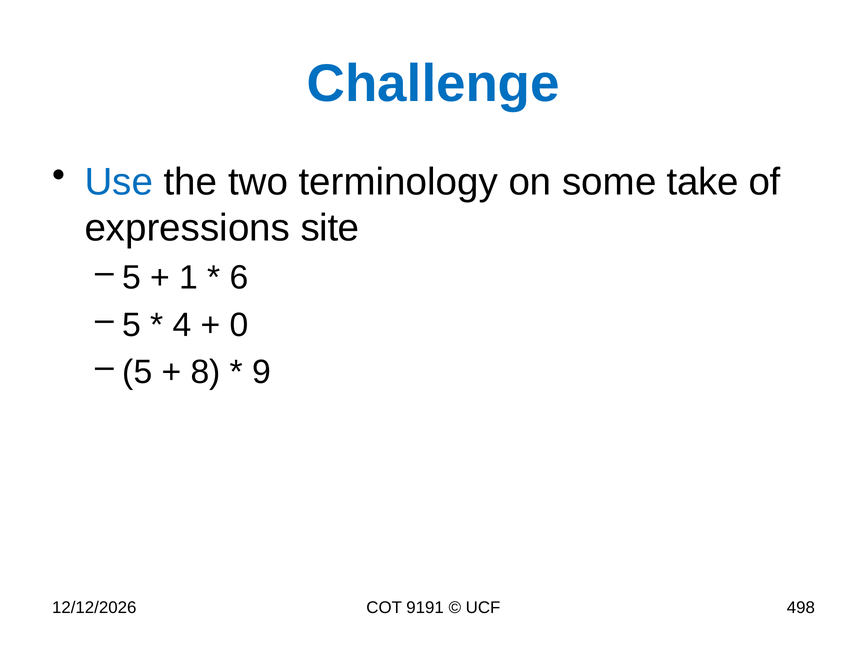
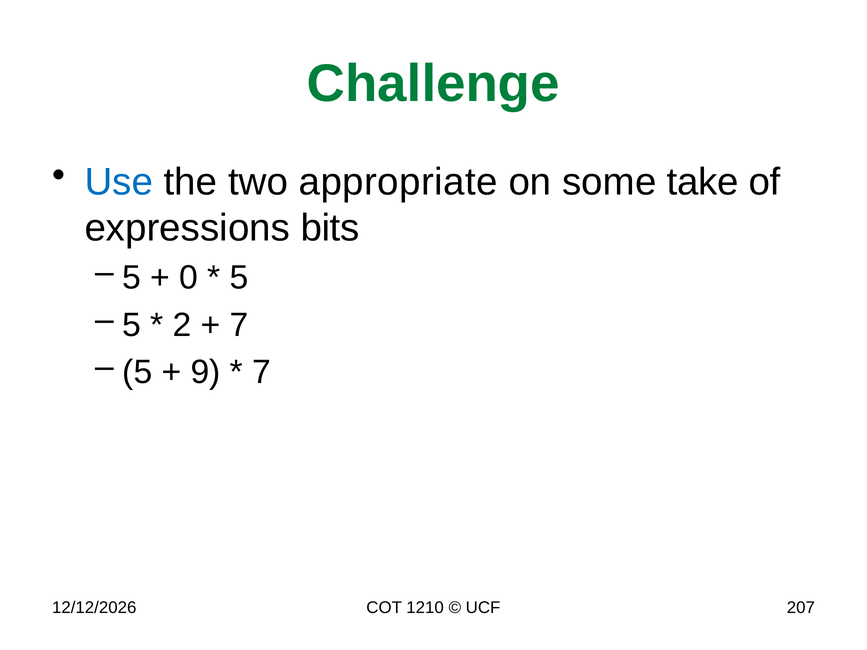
Challenge colour: blue -> green (433, 84)
terminology: terminology -> appropriate (398, 182)
site: site -> bits (330, 228)
1: 1 -> 0 (189, 278)
6: 6 -> 5 (239, 278)
4: 4 -> 2 (182, 325)
0: 0 -> 7 (239, 325)
8: 8 -> 9 (206, 372)
9: 9 -> 7 (262, 372)
9191: 9191 -> 1210 (425, 608)
498: 498 -> 207 (801, 608)
